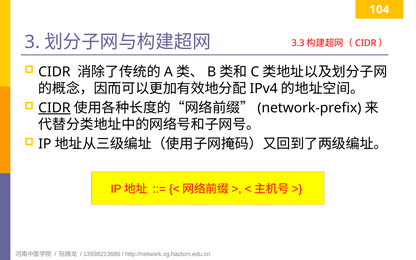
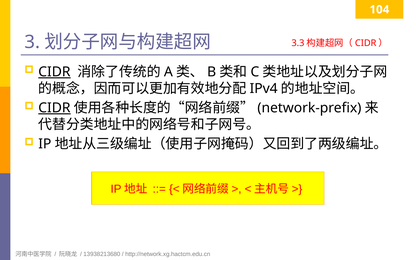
CIDR underline: none -> present (54, 72)
